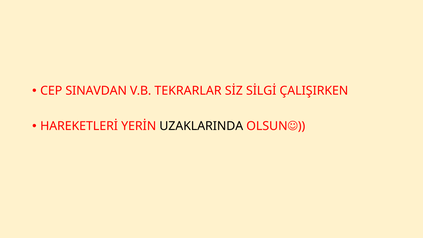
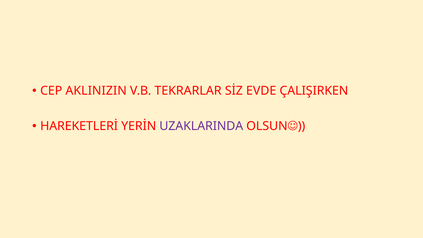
SINAVDAN: SINAVDAN -> AKLINIZIN (96, 91)
SİLGİ: SİLGİ -> EVDE (261, 91)
UZAKLARINDA colour: black -> purple (201, 126)
